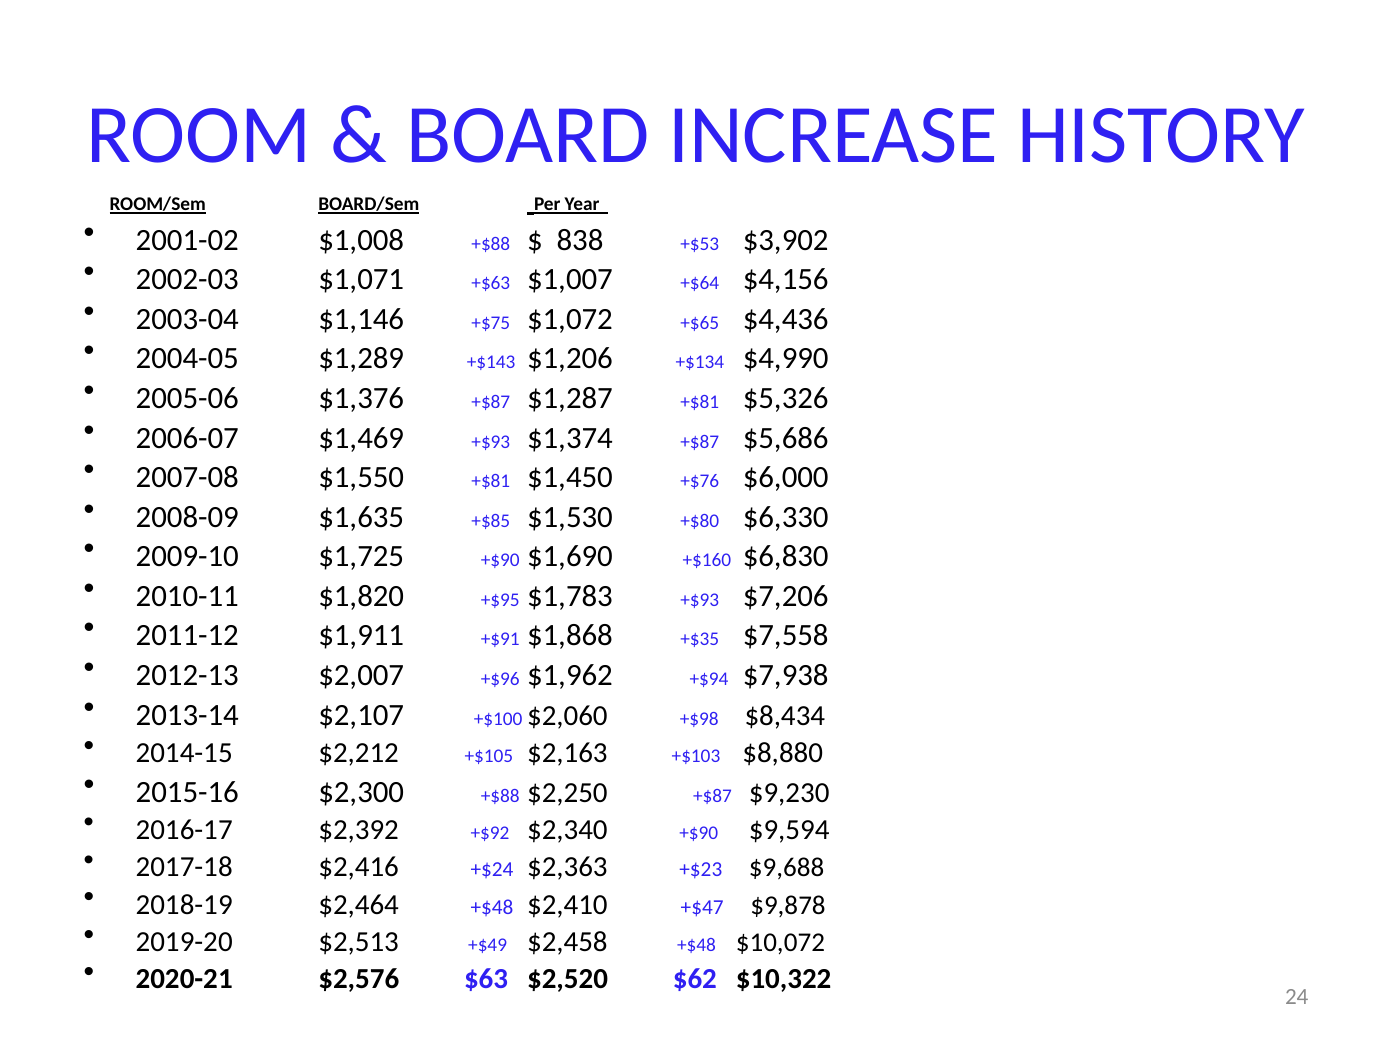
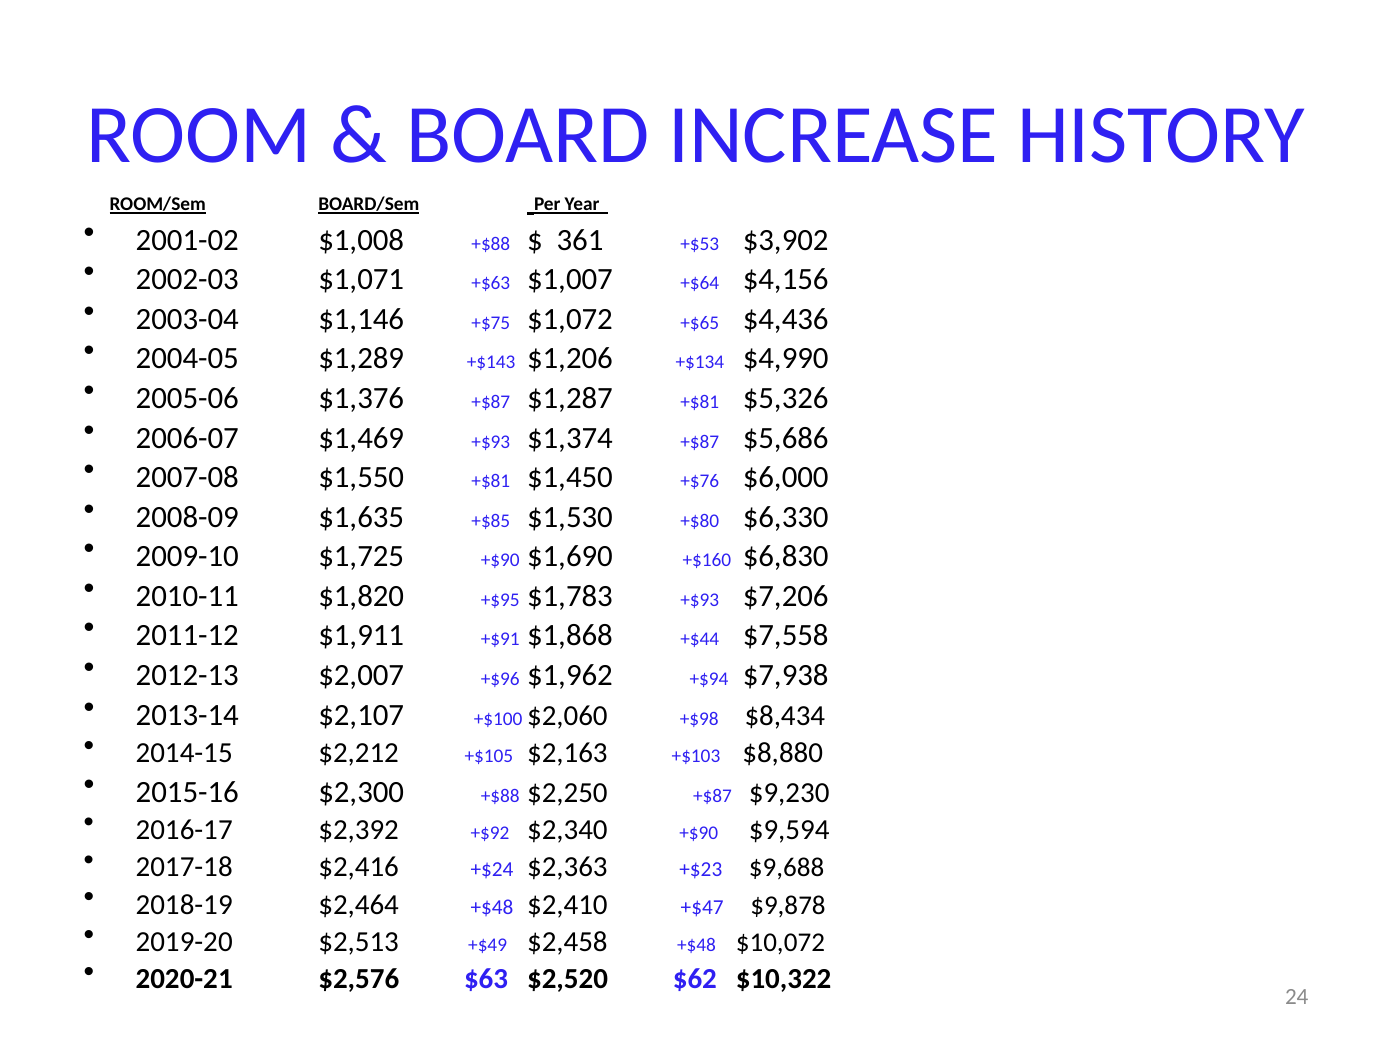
838: 838 -> 361 (580, 240)
+$35: +$35 -> +$44 (700, 640)
